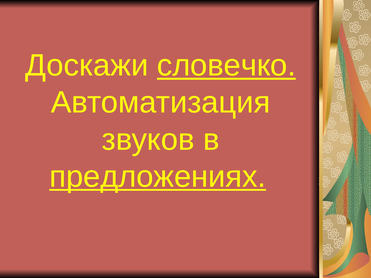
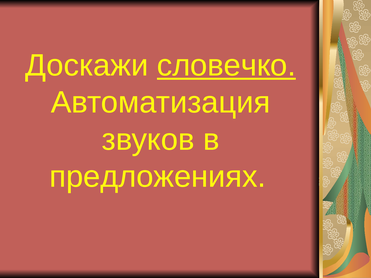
предложениях underline: present -> none (158, 177)
